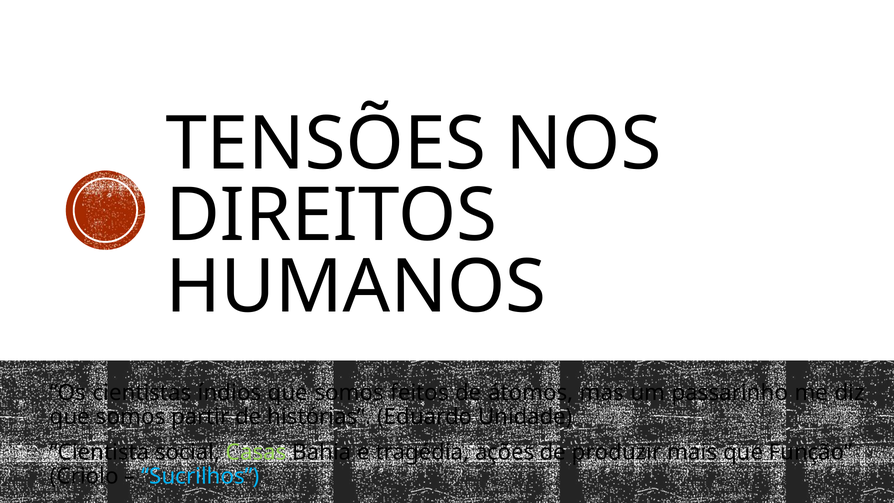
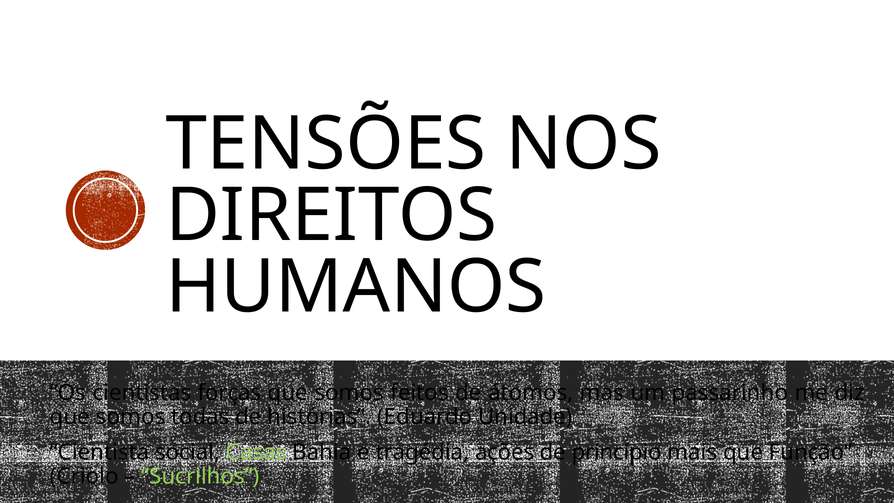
índios: índios -> forças (230, 393)
partir: partir -> todas (200, 417)
produzir: produzir -> princípio (617, 452)
Sucrilhos colour: light blue -> light green (201, 476)
